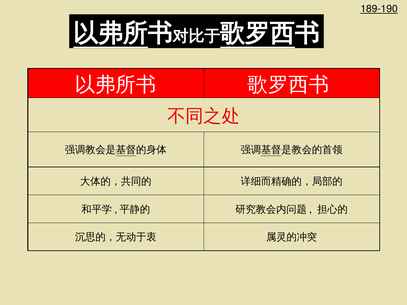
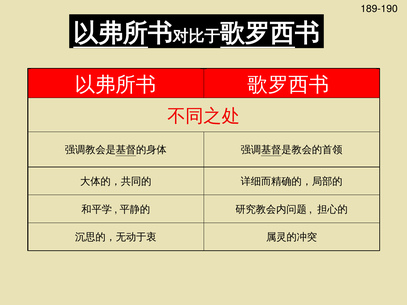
189-190 underline: present -> none (379, 9)
